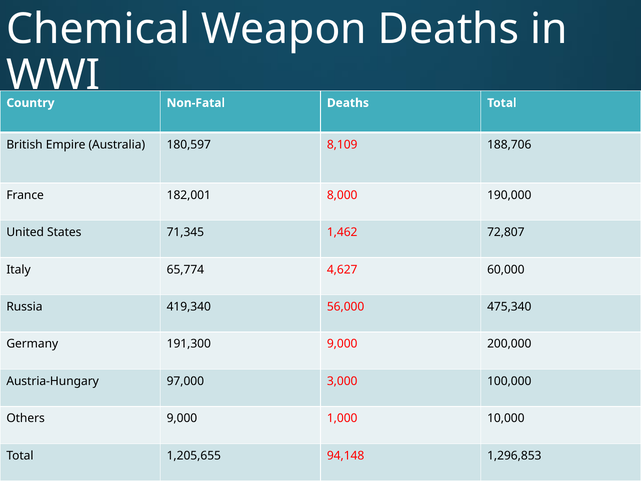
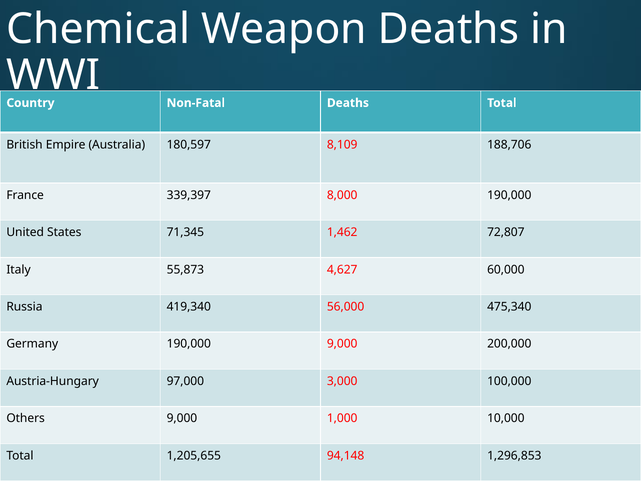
182,001: 182,001 -> 339,397 (189, 195)
65,774: 65,774 -> 55,873 (185, 269)
Germany 191,300: 191,300 -> 190,000 (189, 344)
